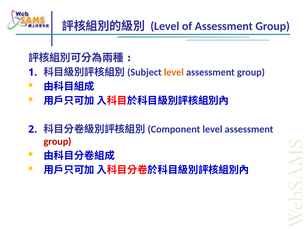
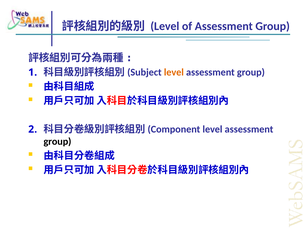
group colour: red -> black (57, 141)
